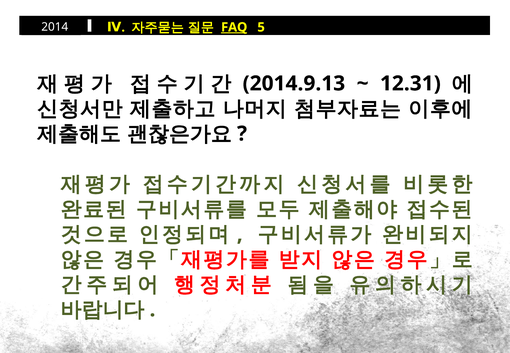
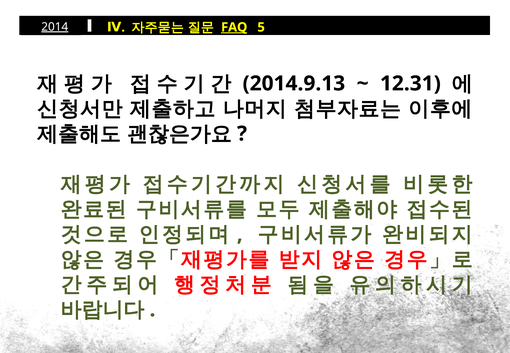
2014 underline: none -> present (55, 27)
